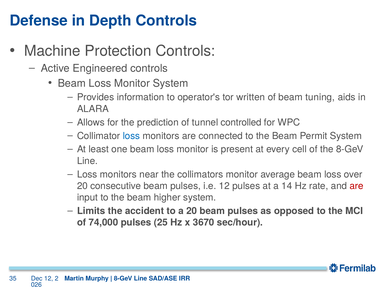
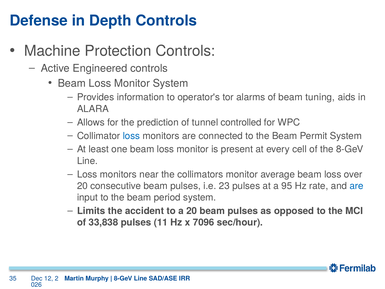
written: written -> alarms (251, 97)
i.e 12: 12 -> 23 (224, 186)
14: 14 -> 95 (287, 186)
are colour: red -> blue (357, 186)
higher: higher -> period (167, 197)
74,000: 74,000 -> 33,838 (103, 222)
25: 25 -> 11 (161, 222)
3670: 3670 -> 7096 (204, 222)
